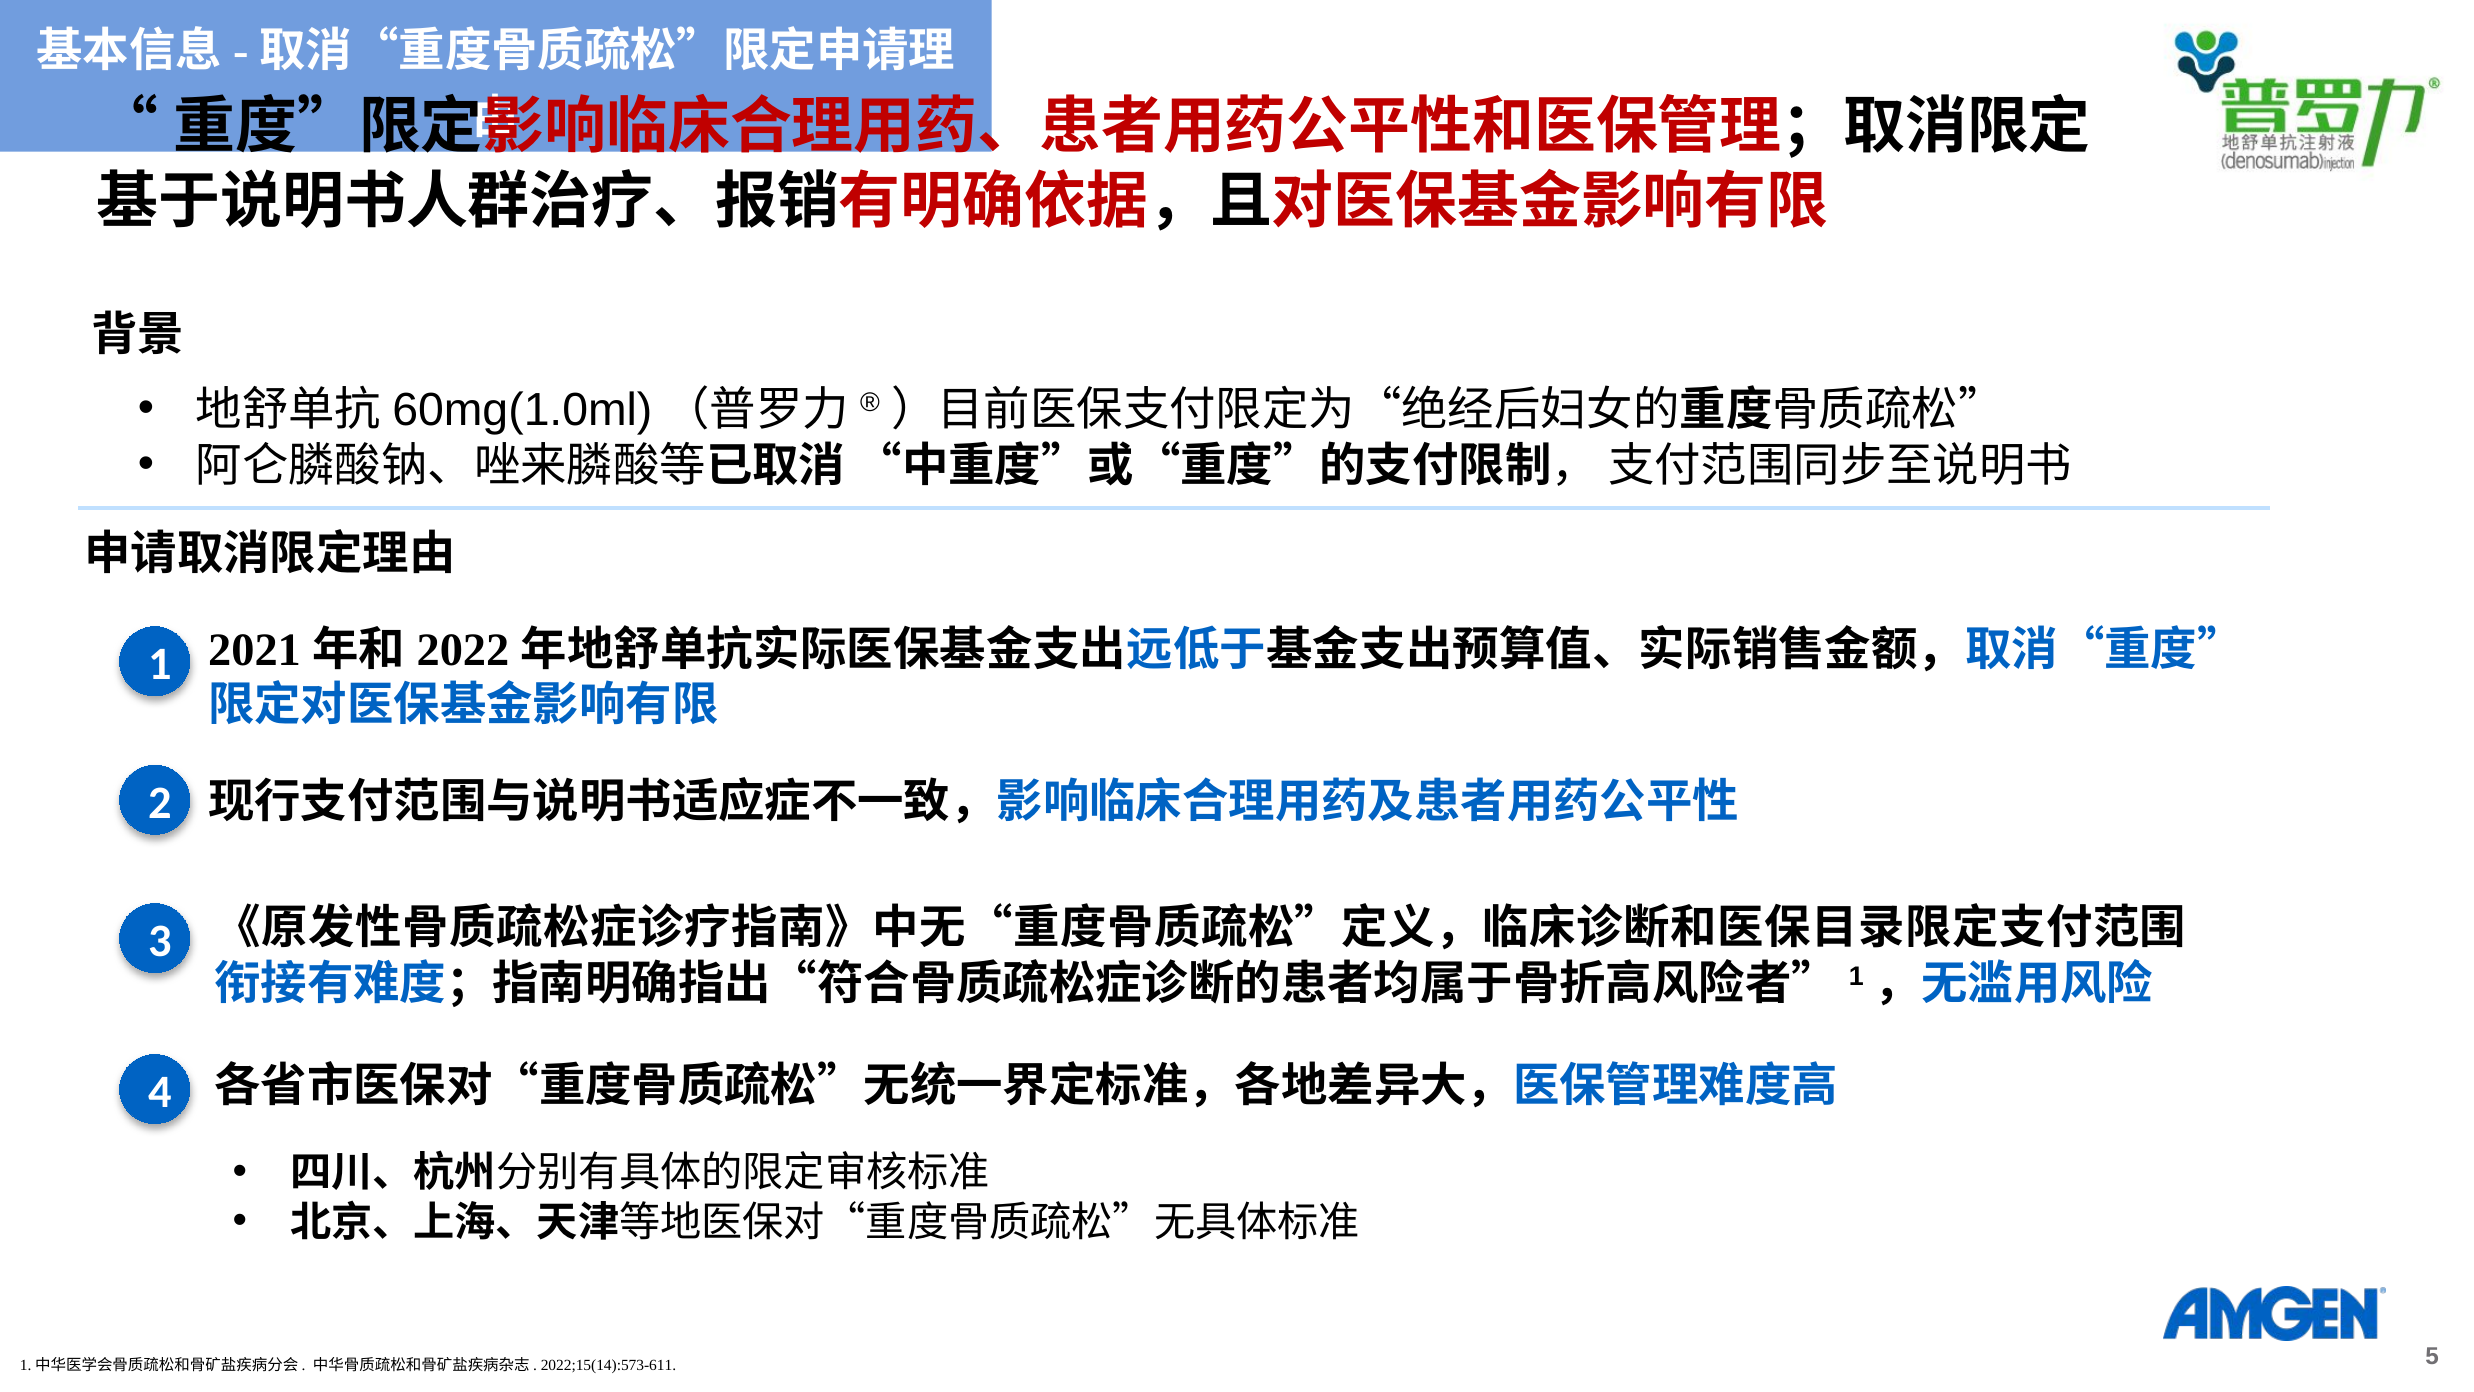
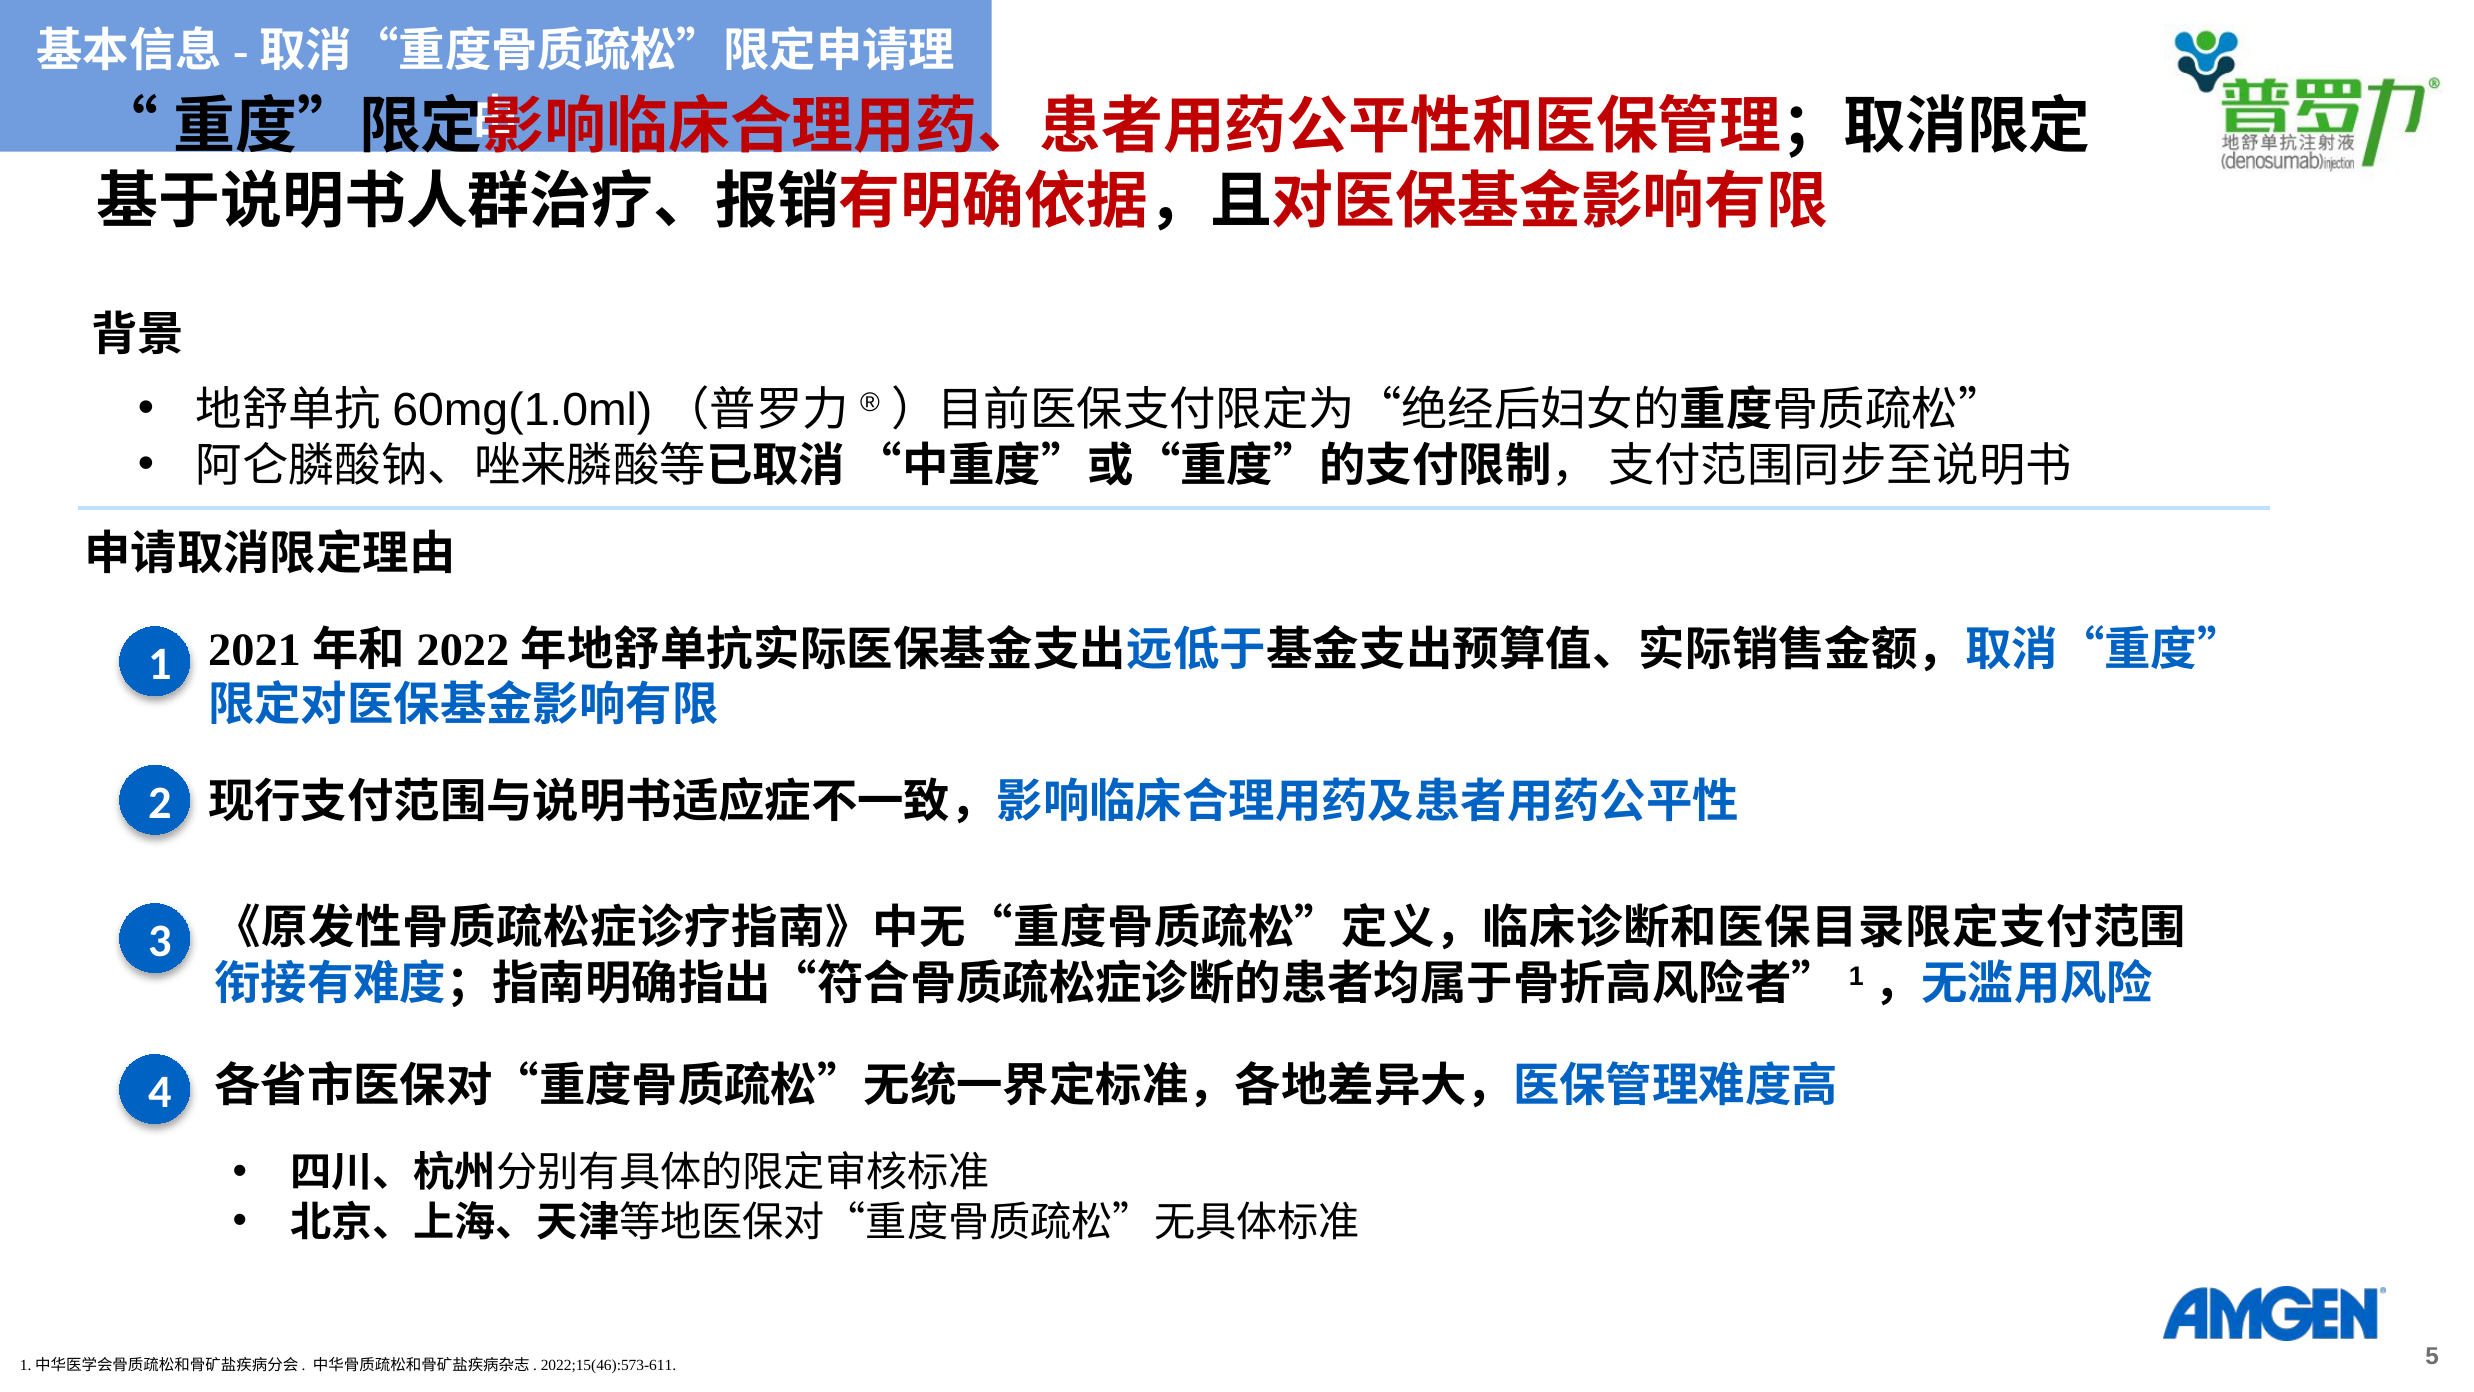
2022;15(14):573-611: 2022;15(14):573-611 -> 2022;15(46):573-611 (608, 1365)
